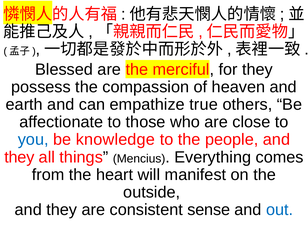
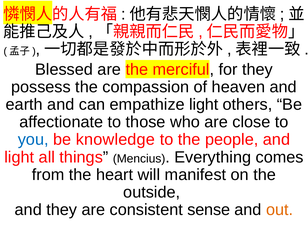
empathize true: true -> light (204, 105)
they: they -> light (19, 157)
out colour: blue -> orange (280, 210)
